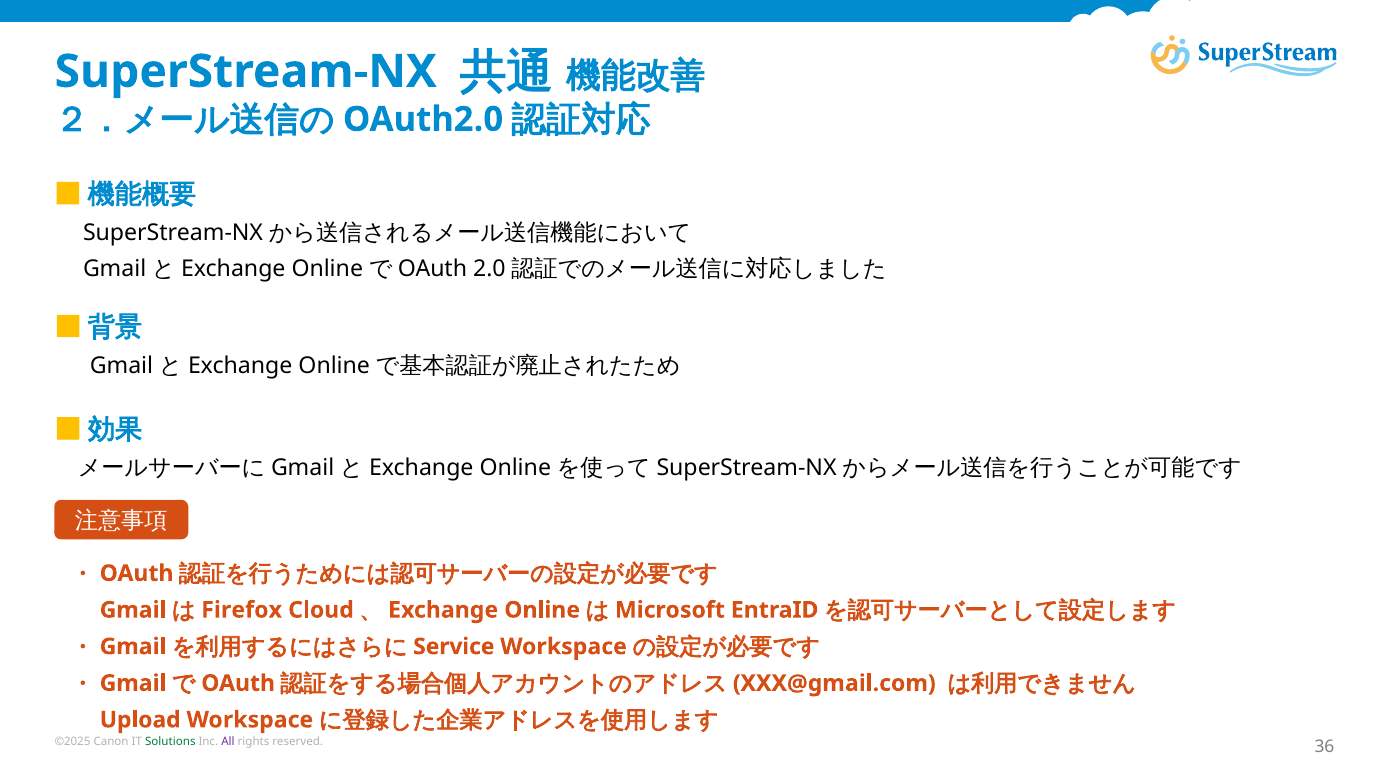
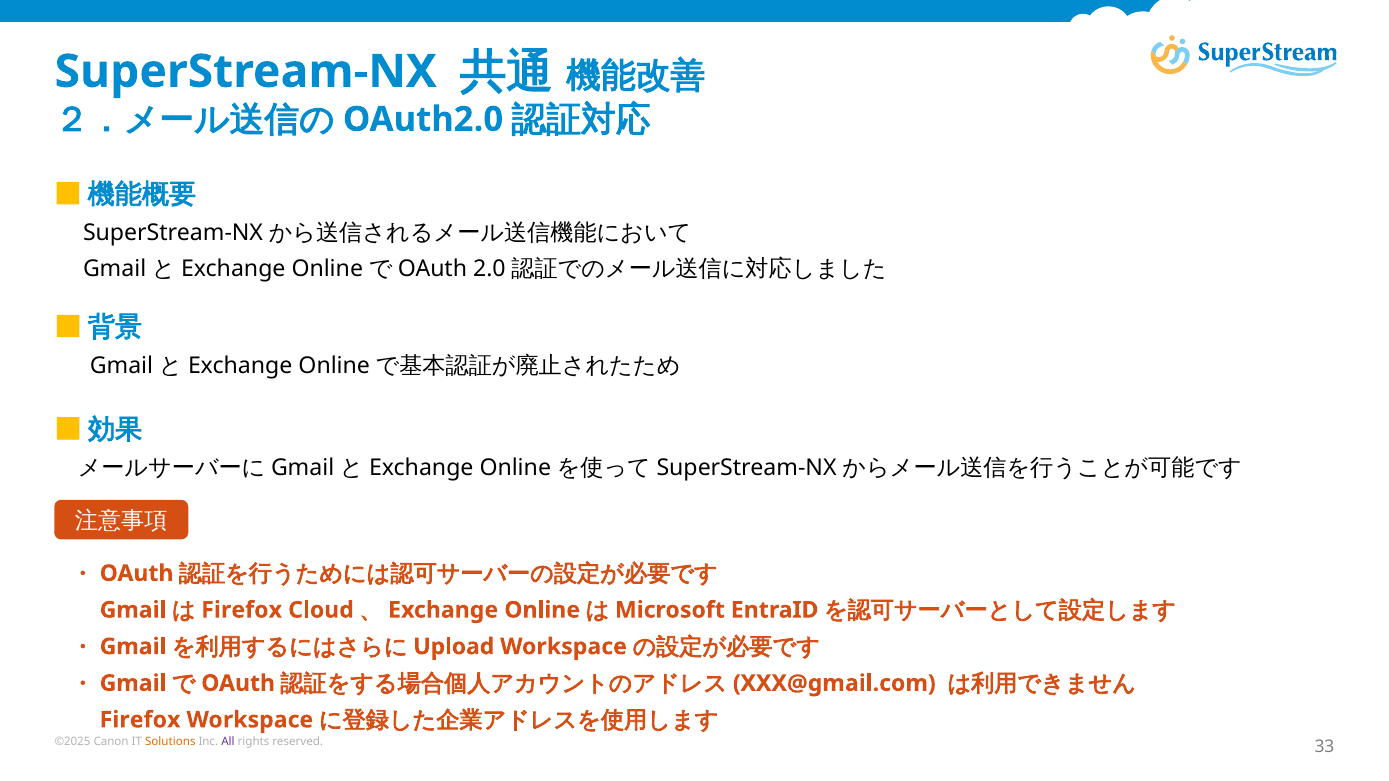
Service: Service -> Upload (454, 647)
Upload: Upload -> Firefox (140, 720)
Solutions colour: green -> orange (170, 742)
36: 36 -> 33 (1325, 747)
